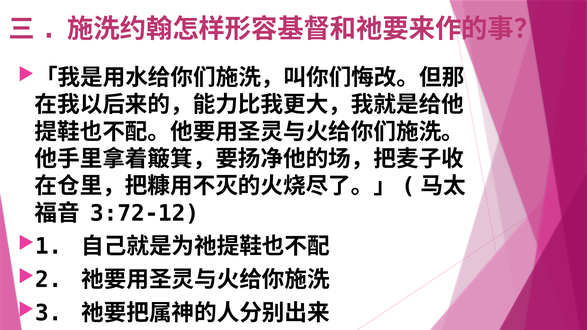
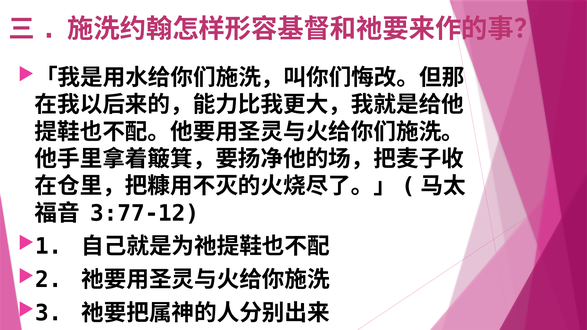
3:72-12: 3:72-12 -> 3:77-12 (145, 213)
